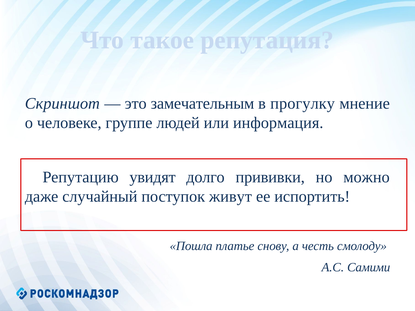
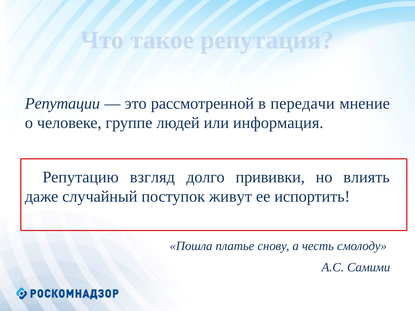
Скриншот: Скриншот -> Репутации (62, 104)
замечательным: замечательным -> рассмотренной (202, 104)
прогулку: прогулку -> передачи (303, 104)
увидят: увидят -> взгляд (152, 177)
можно: можно -> влиять (367, 177)
